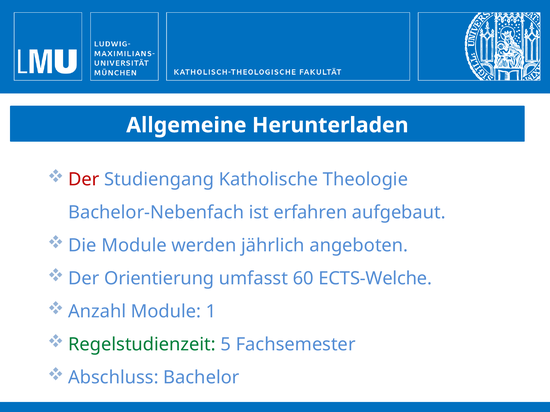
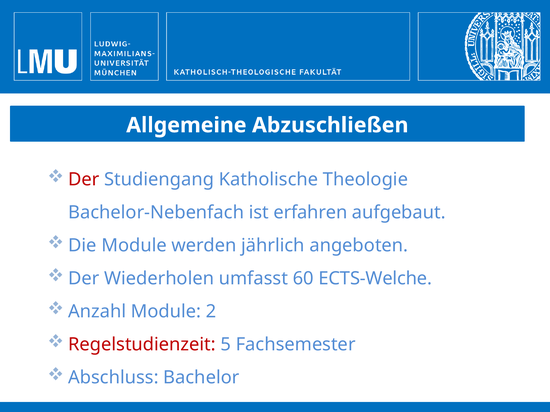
Herunterladen: Herunterladen -> Abzuschließen (330, 125)
Orientierung: Orientierung -> Wiederholen (159, 279)
1: 1 -> 2 (211, 312)
Regelstudienzeit colour: green -> red (142, 345)
